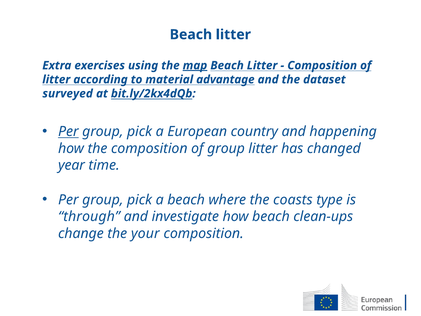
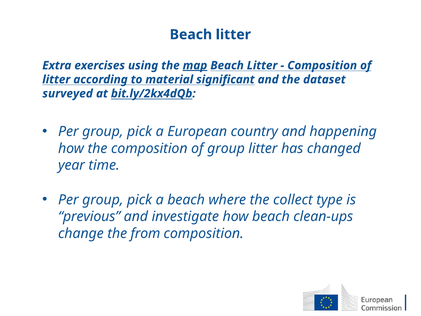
advantage: advantage -> significant (225, 79)
Per underline: present -> none (68, 132)
coasts: coasts -> collect (293, 200)
through: through -> previous (89, 216)
your: your -> from (145, 233)
